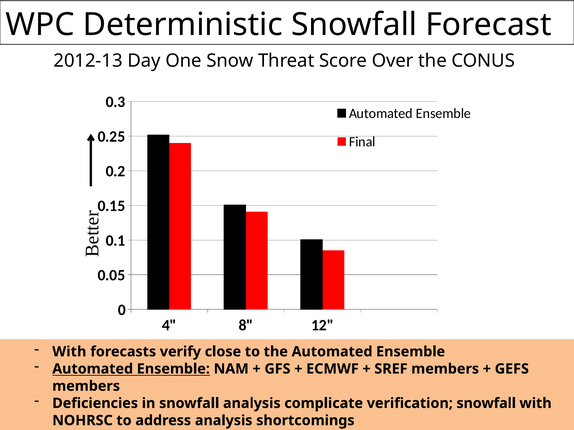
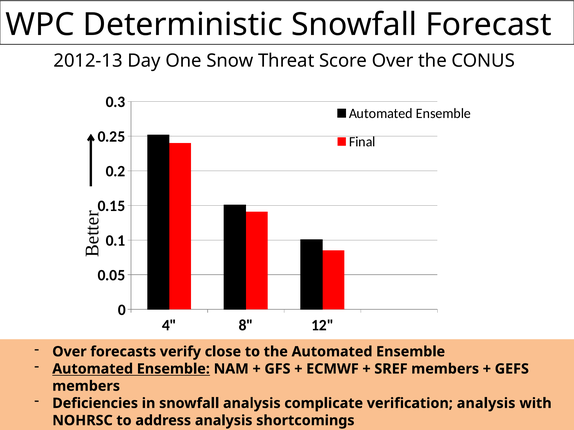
With: With -> Over (69, 352)
verification snowfall: snowfall -> analysis (486, 404)
